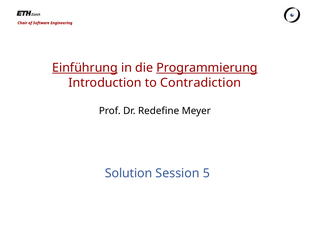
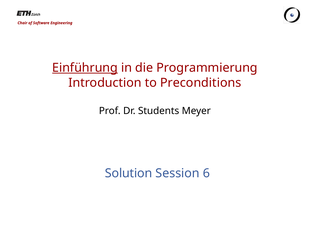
Programmierung underline: present -> none (207, 68)
Contradiction: Contradiction -> Preconditions (201, 83)
Redefine: Redefine -> Students (159, 111)
5: 5 -> 6 (206, 173)
